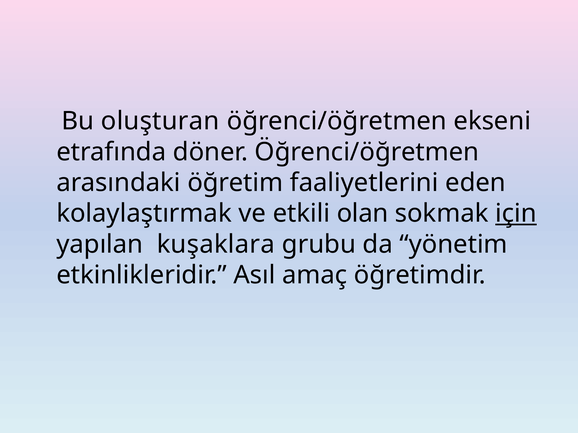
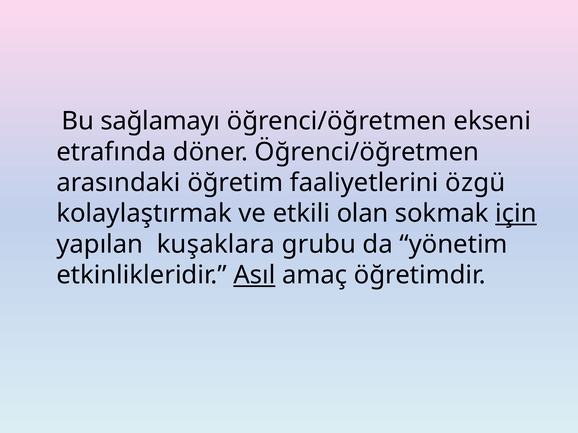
oluşturan: oluşturan -> sağlamayı (160, 121)
eden: eden -> özgü (475, 183)
Asıl underline: none -> present (254, 275)
